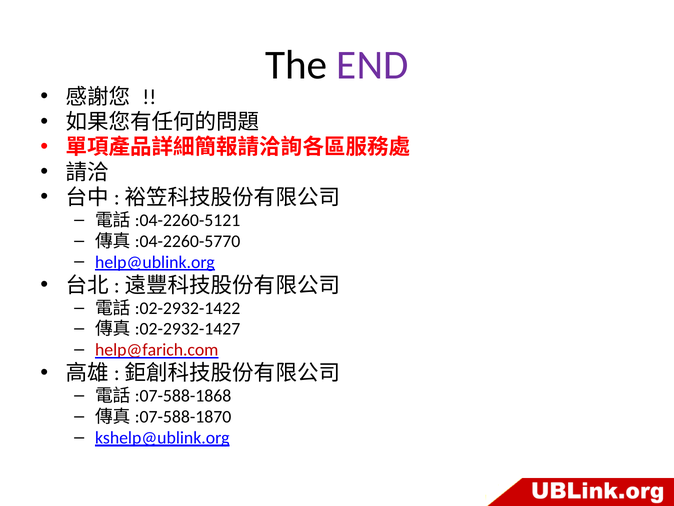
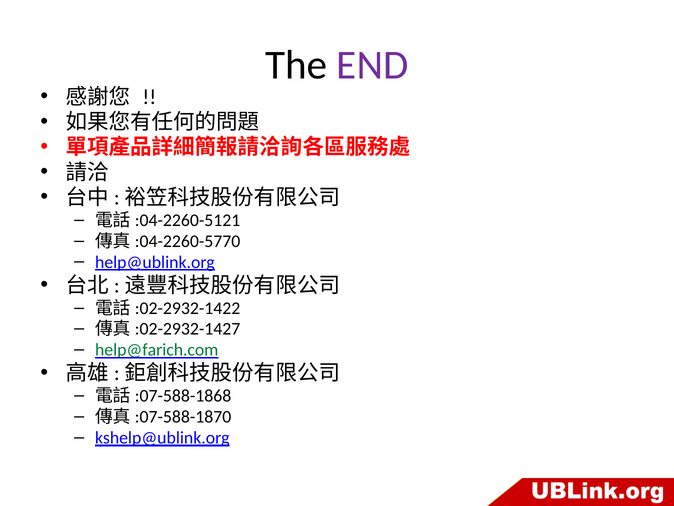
help@farich.com colour: red -> green (157, 350)
